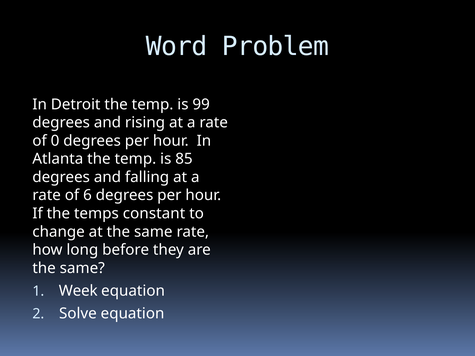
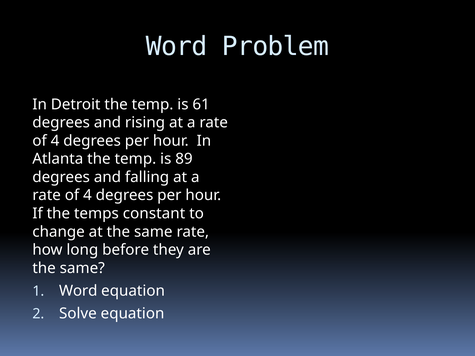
99: 99 -> 61 (201, 104)
0: 0 -> 4 (55, 141)
85: 85 -> 89 (184, 159)
6: 6 -> 4 (87, 195)
Week: Week -> Word (78, 291)
